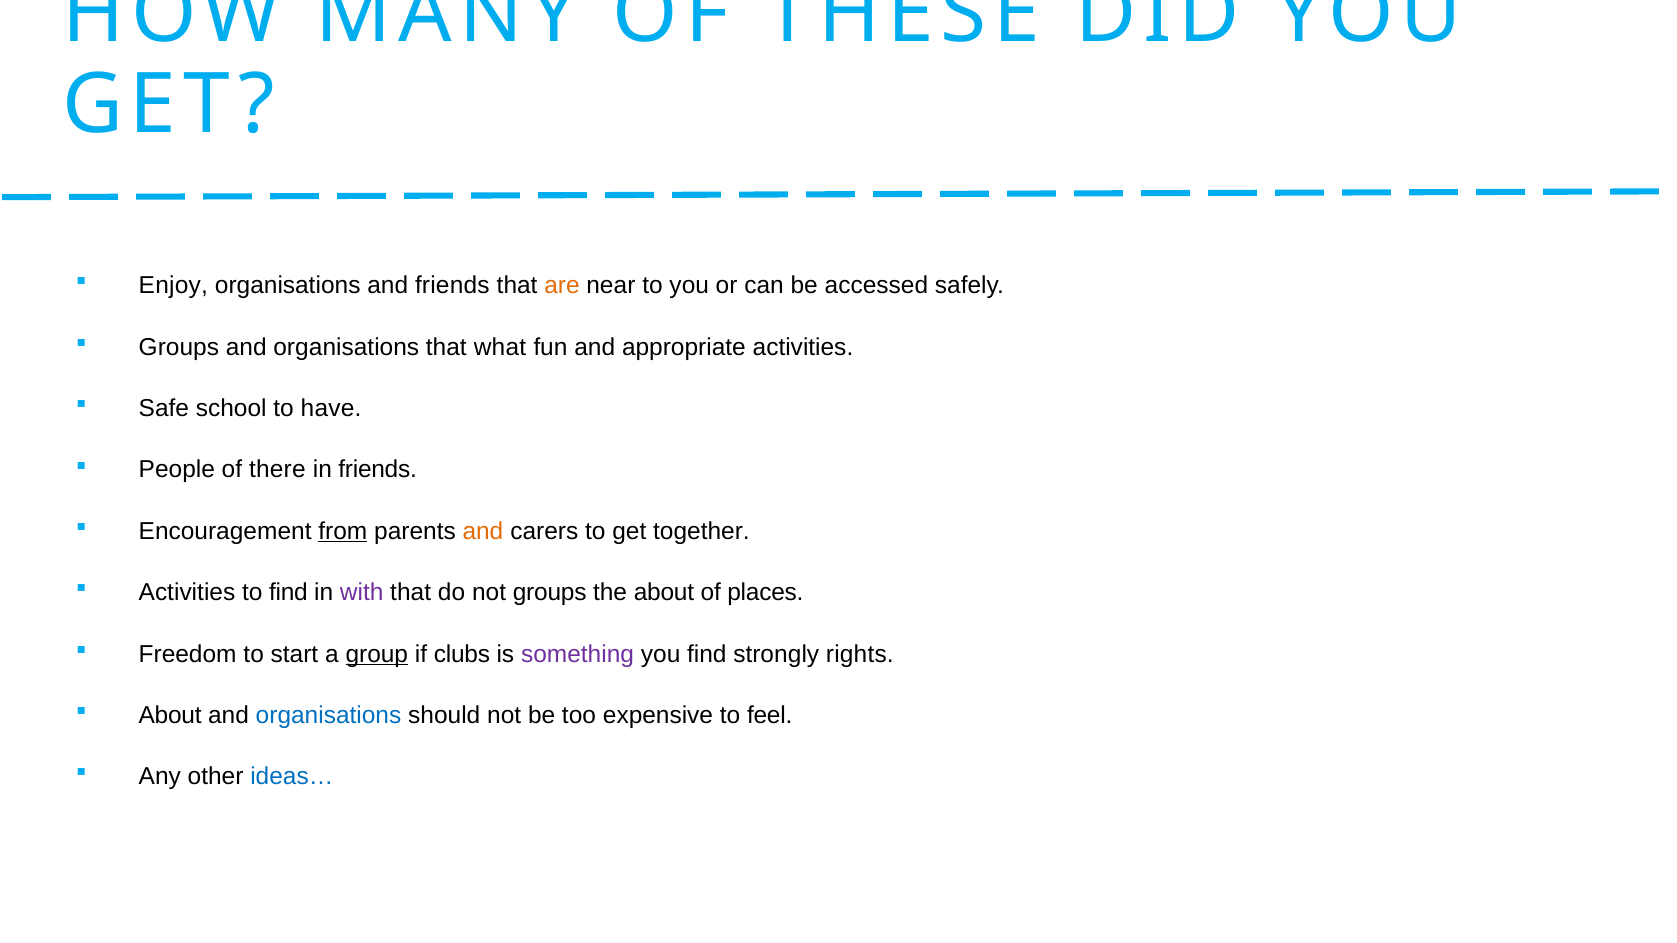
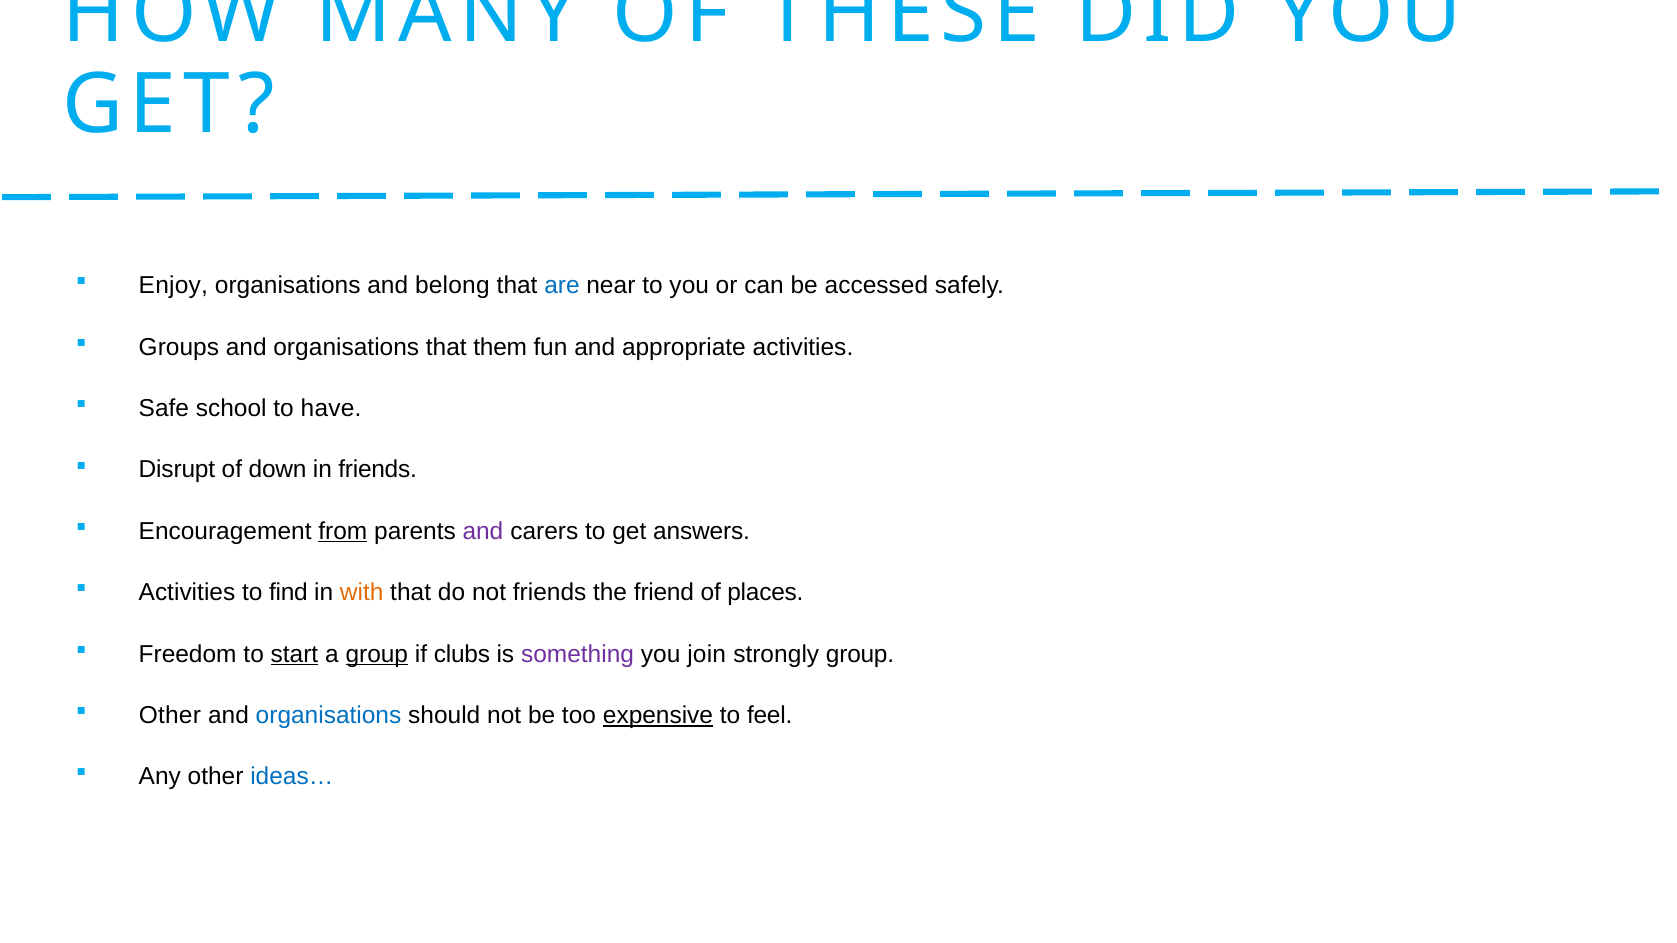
and friends: friends -> belong (452, 286)
are colour: orange -> blue (562, 286)
what: what -> them (500, 347)
People: People -> Disrupt (177, 470)
there: there -> down (278, 470)
and colour: orange -> purple (483, 531)
together: together -> answers (702, 531)
with colour: purple -> orange (362, 593)
not groups: groups -> friends (550, 593)
the about: about -> friend (664, 593)
start underline: none -> present (294, 654)
you find: find -> join (707, 654)
strongly rights: rights -> group (860, 654)
About: About -> Other (170, 716)
expensive underline: none -> present (658, 716)
